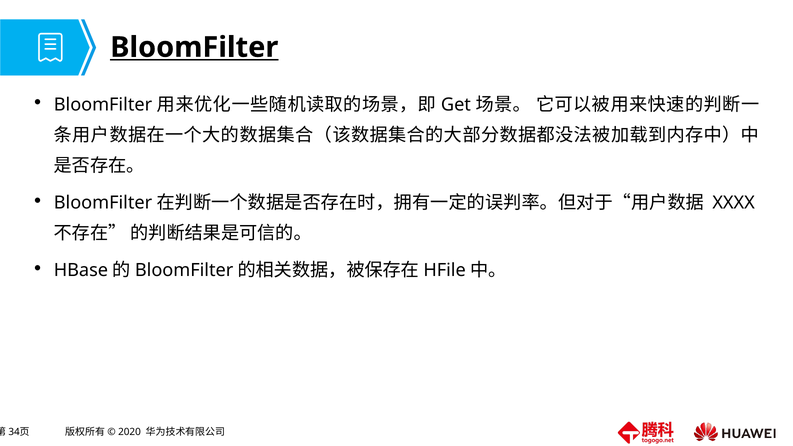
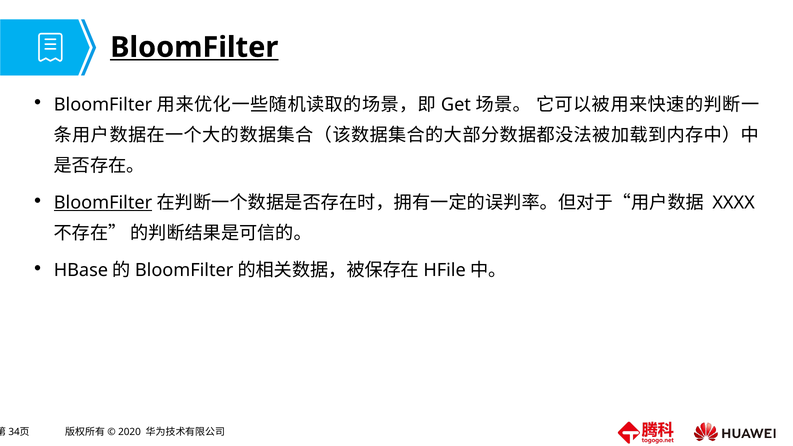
BloomFilter underline: none -> present (103, 203)
